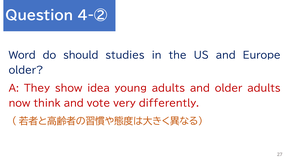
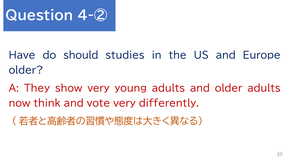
Word: Word -> Have (22, 55)
show idea: idea -> very (98, 88)
